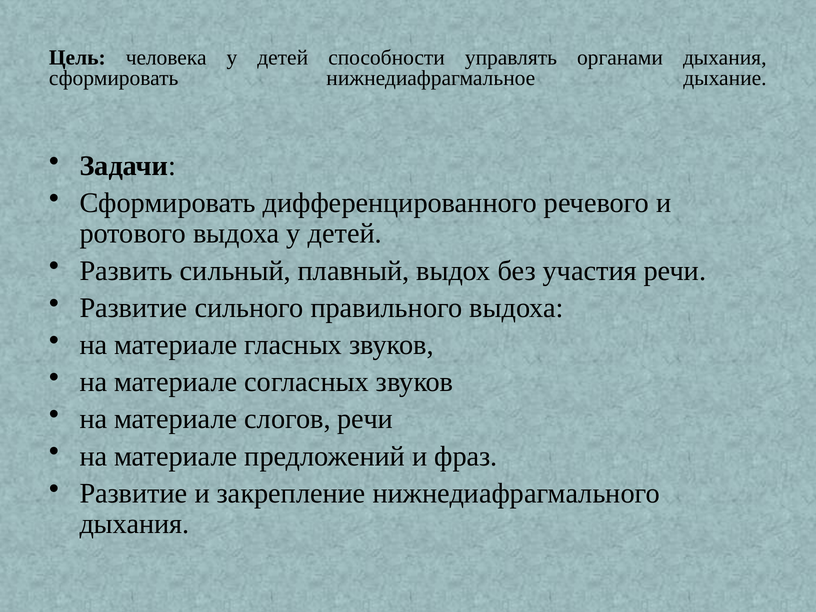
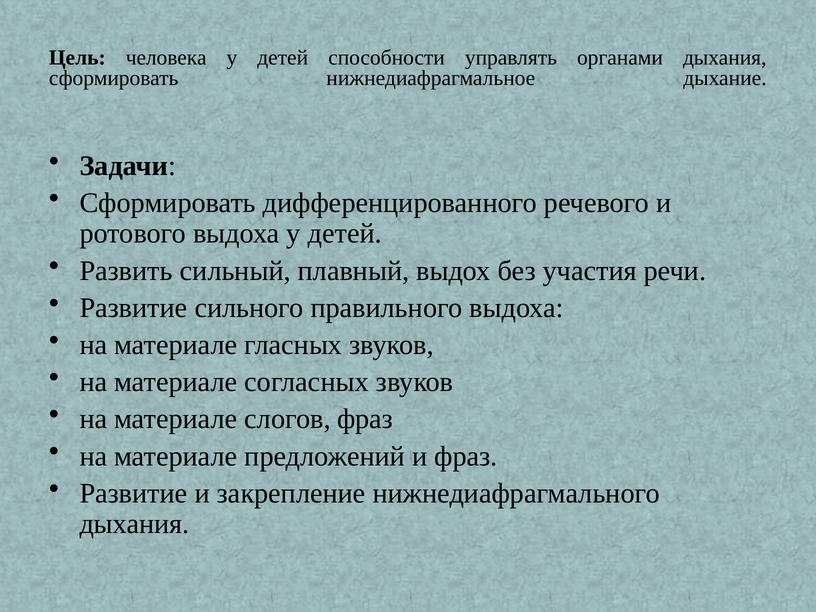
слогов речи: речи -> фраз (365, 419)
